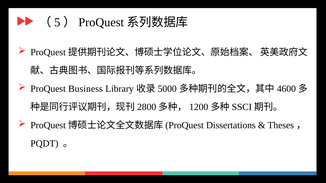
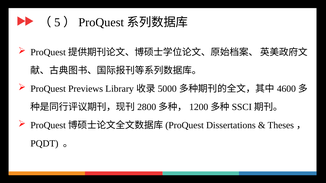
Business: Business -> Previews (86, 89)
